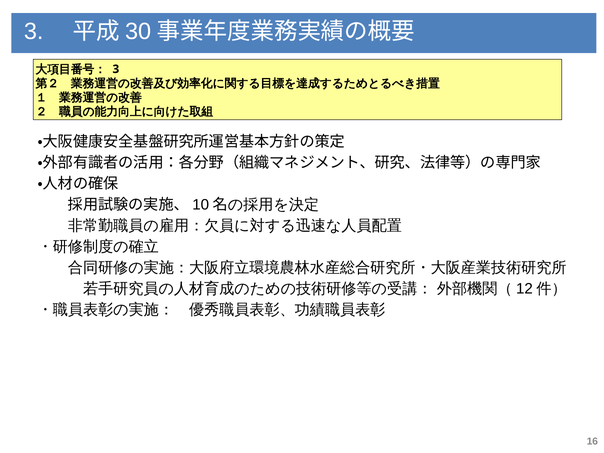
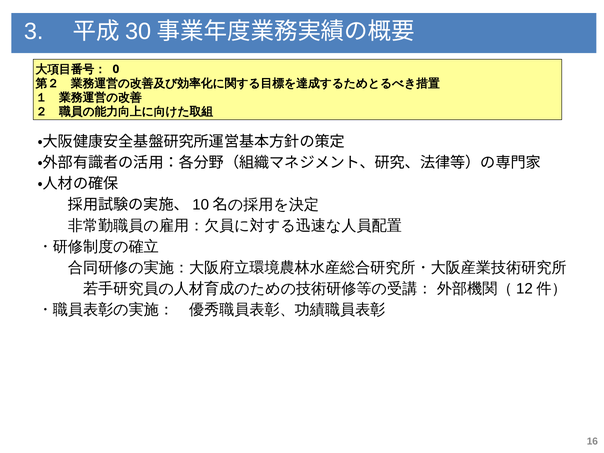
3: 3 -> 0 (116, 69)
